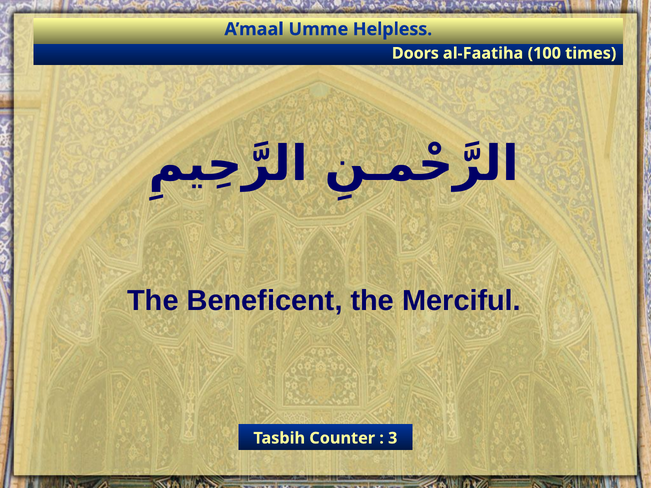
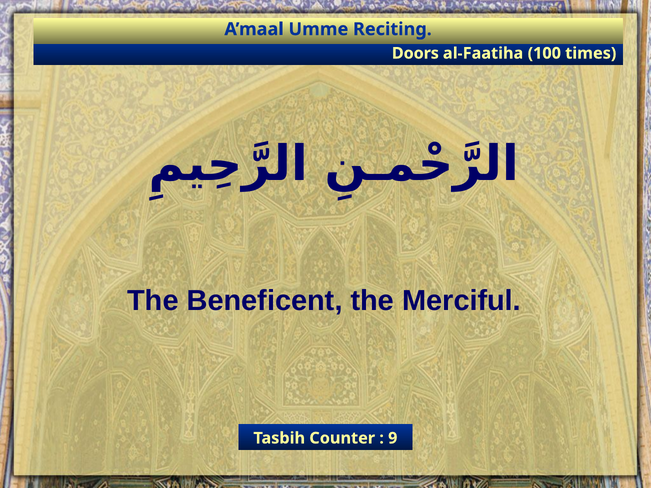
Helpless: Helpless -> Reciting (392, 29)
3: 3 -> 9 (393, 438)
